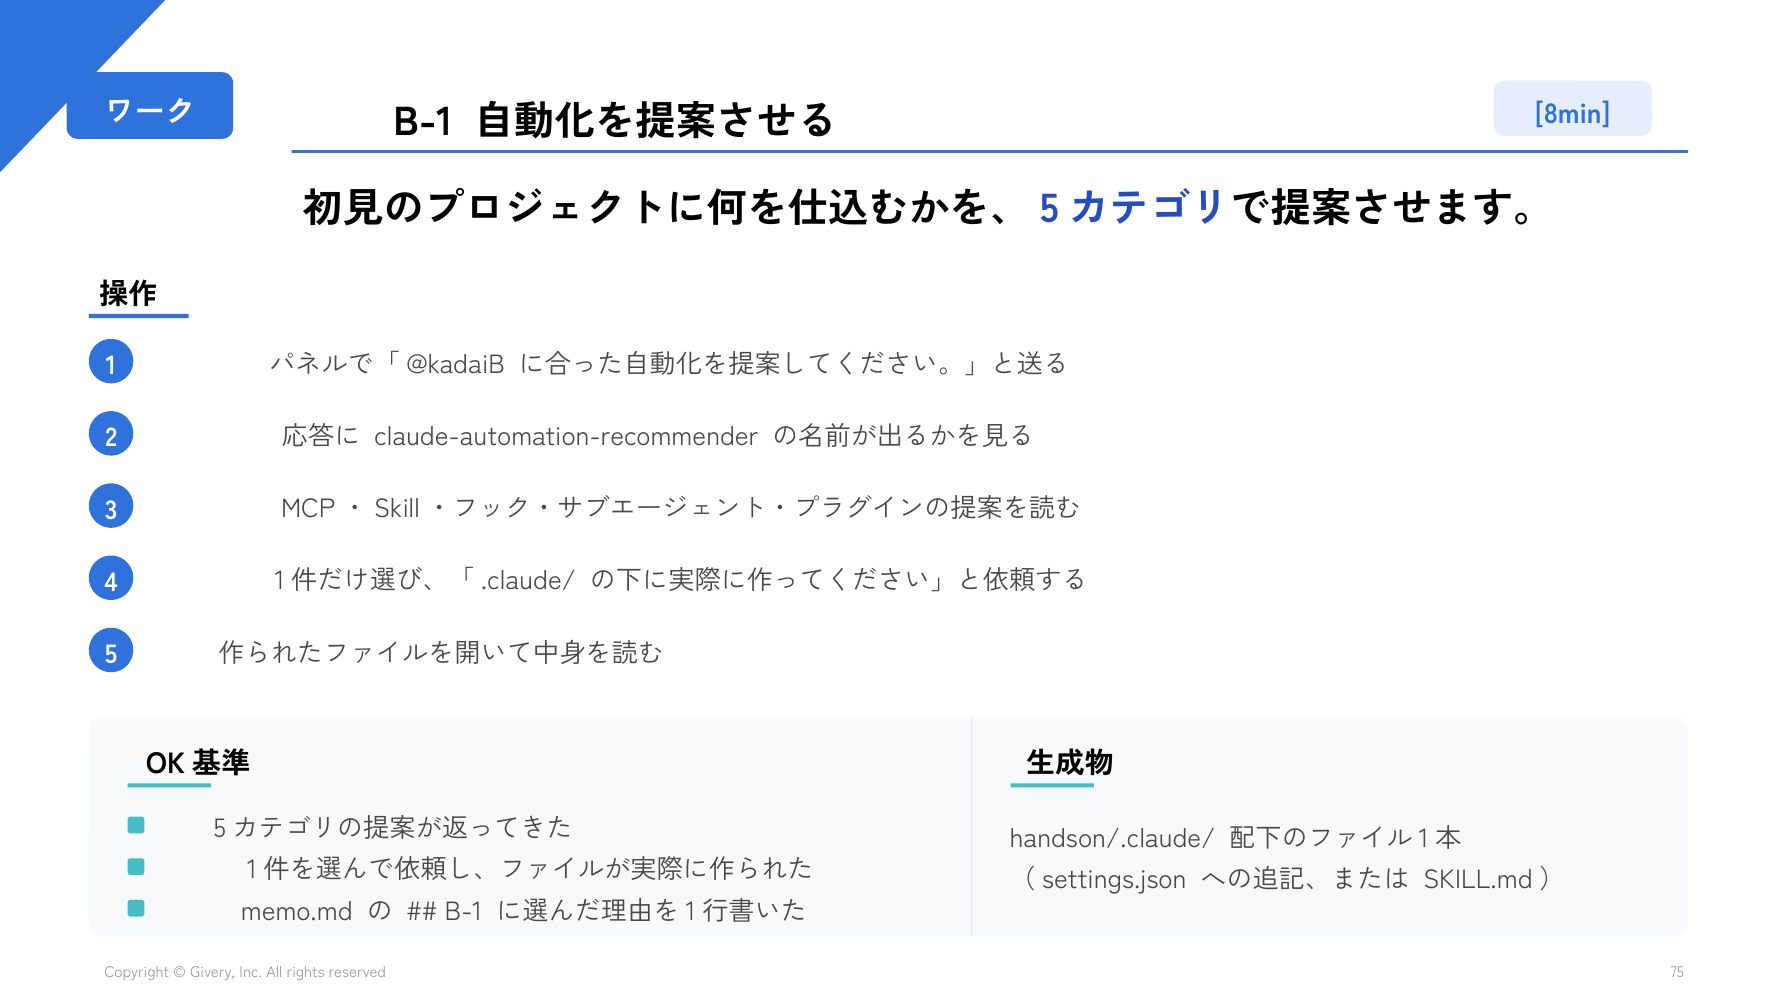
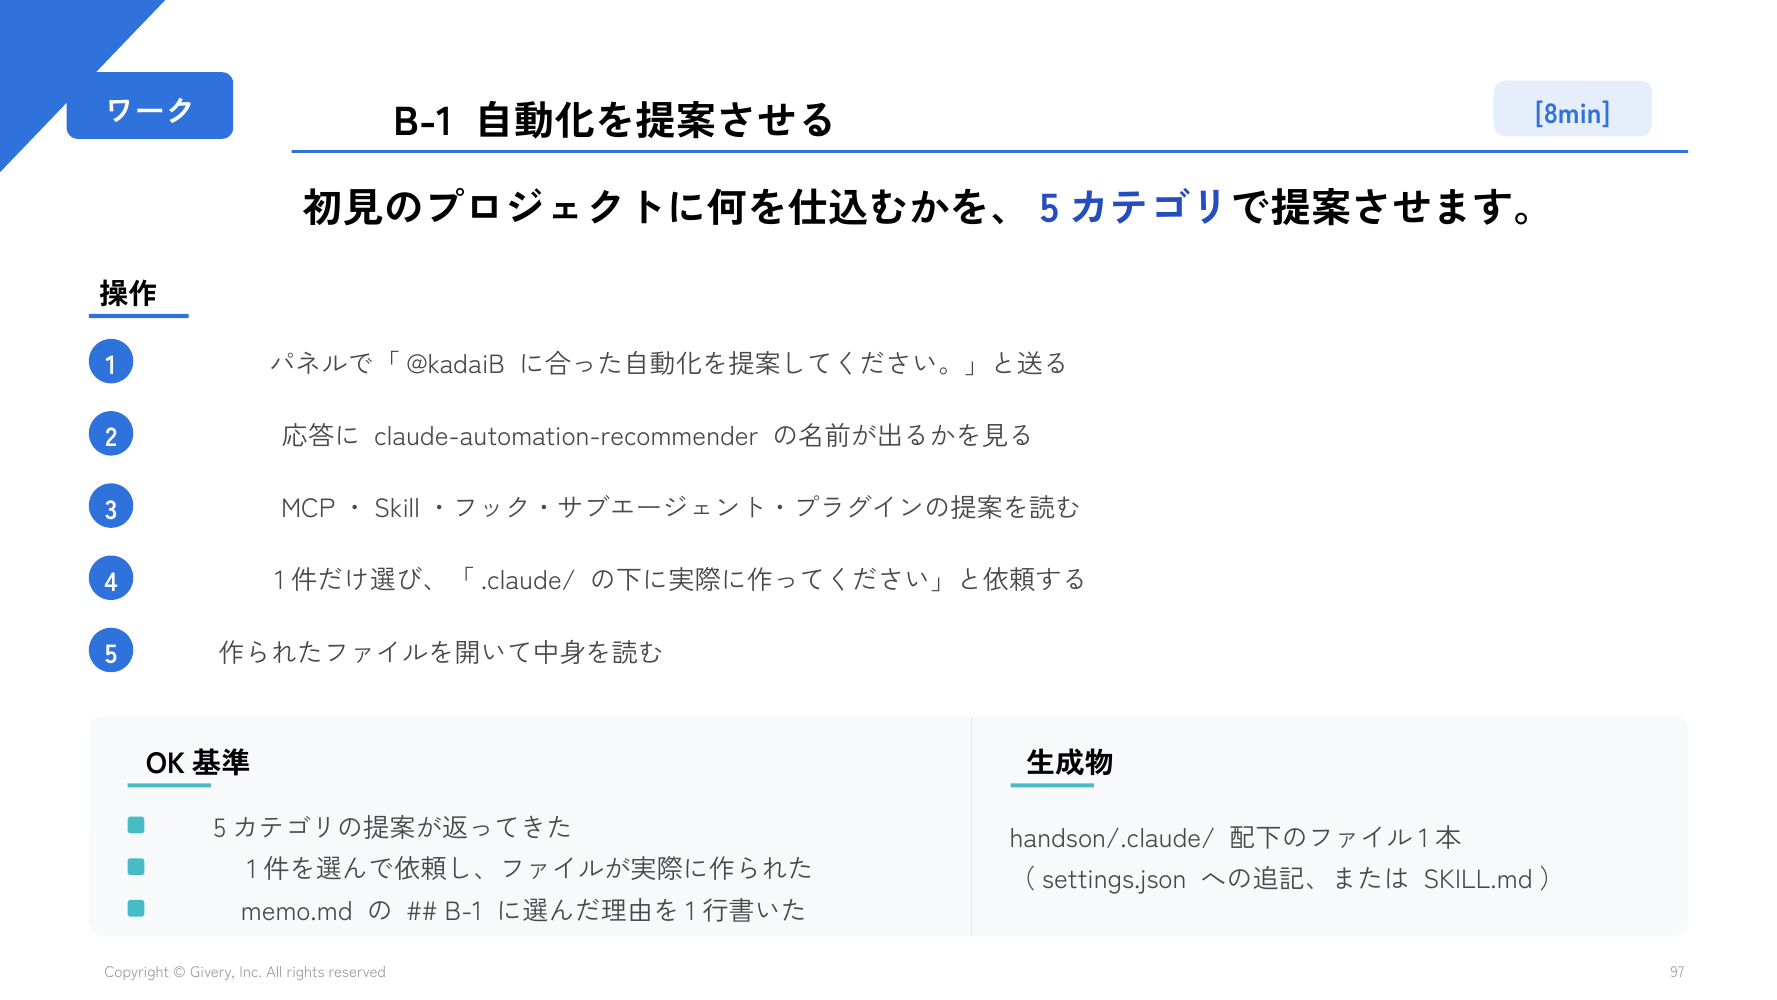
75: 75 -> 97 (1677, 972)
